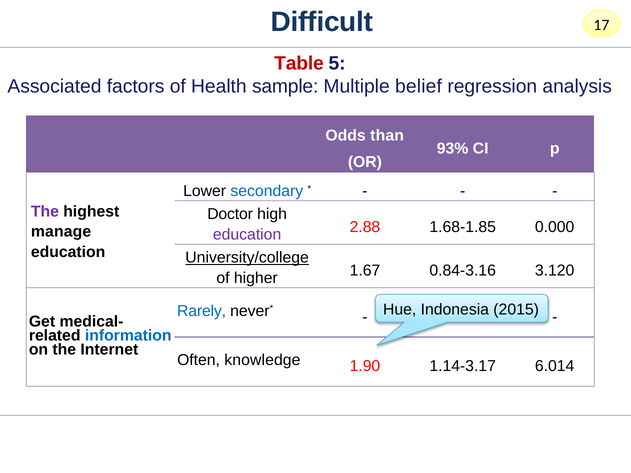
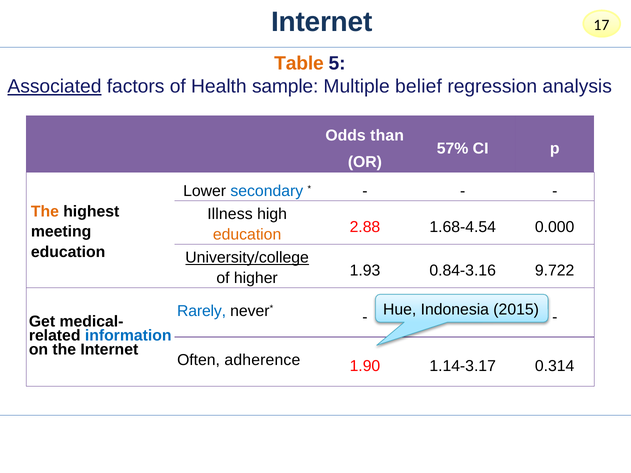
Difficult: Difficult -> Internet (322, 22)
Table colour: red -> orange (299, 63)
Associated underline: none -> present (54, 86)
93%: 93% -> 57% (453, 149)
The colour: purple -> orange (45, 212)
Doctor: Doctor -> Illness (230, 214)
manage: manage -> meeting (61, 232)
education colour: purple -> orange (247, 234)
1.68-1.85: 1.68-1.85 -> 1.68-4.54 (463, 227)
1.67: 1.67 -> 1.93 (365, 271)
3.120: 3.120 -> 9.722 (555, 271)
knowledge: knowledge -> adherence (262, 360)
6.014: 6.014 -> 0.314 (555, 366)
